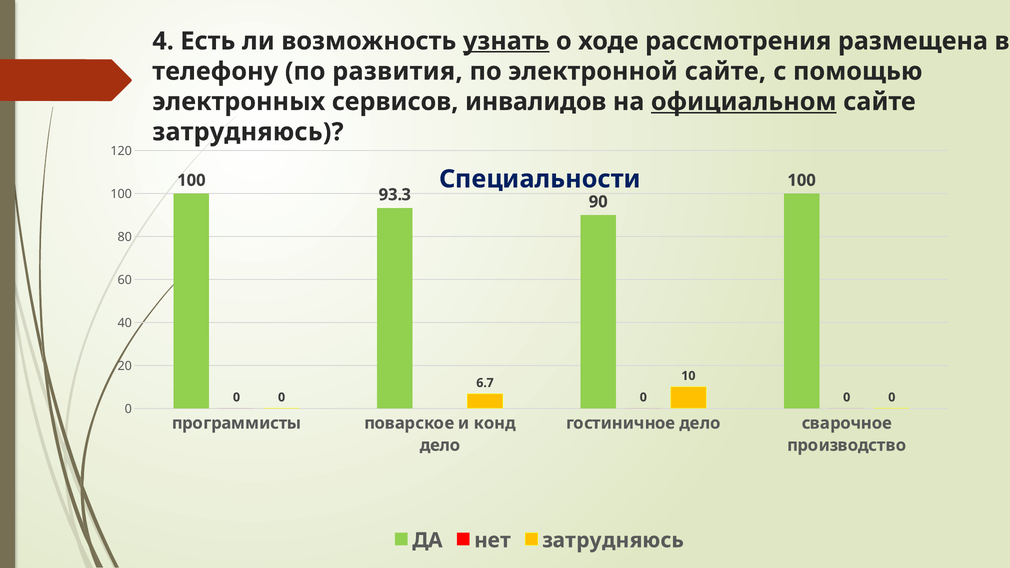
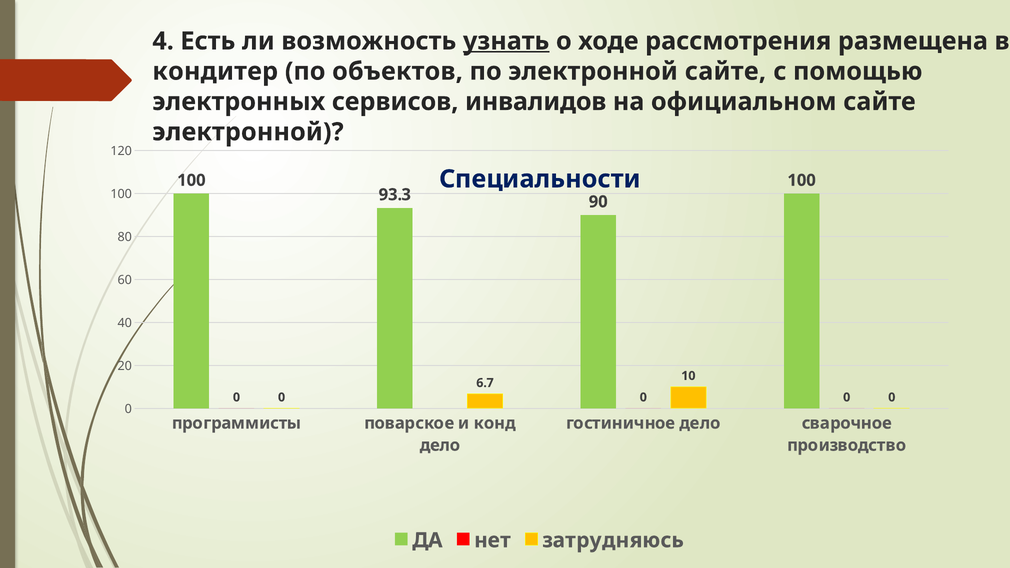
телефону: телефону -> кондитер (215, 71)
развития: развития -> объектов (397, 71)
официальном underline: present -> none (744, 102)
затрудняюсь: затрудняюсь -> электронной (248, 132)
